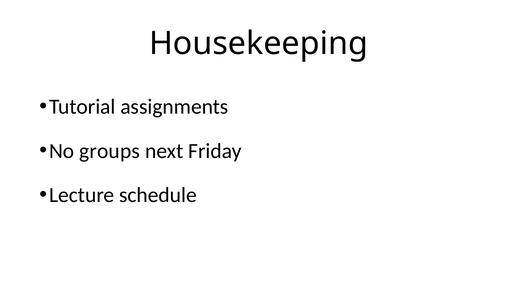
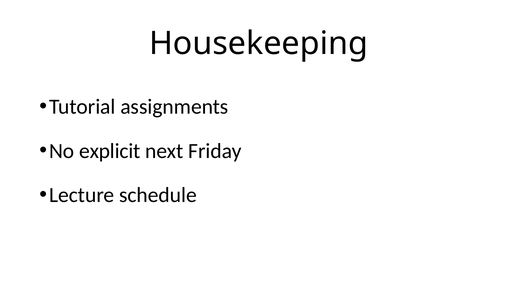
groups: groups -> explicit (110, 151)
